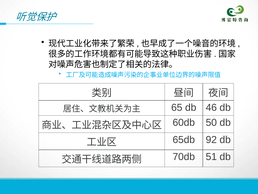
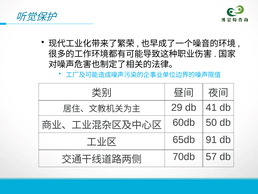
65: 65 -> 29 (177, 107)
46: 46 -> 41 (211, 107)
92: 92 -> 91 (211, 139)
51: 51 -> 57 (211, 156)
